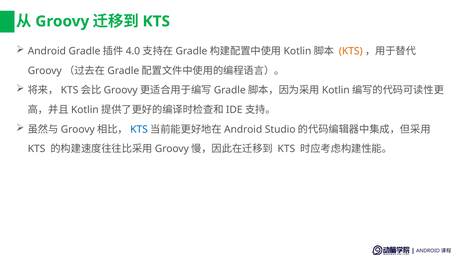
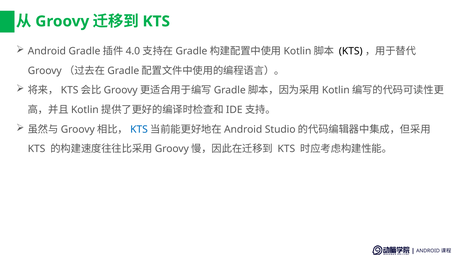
KTS colour: orange -> black (351, 51)
